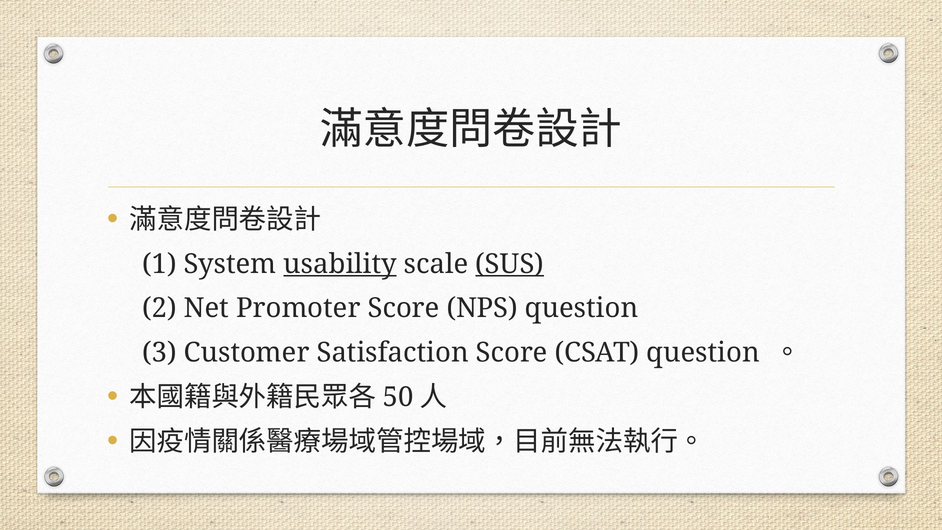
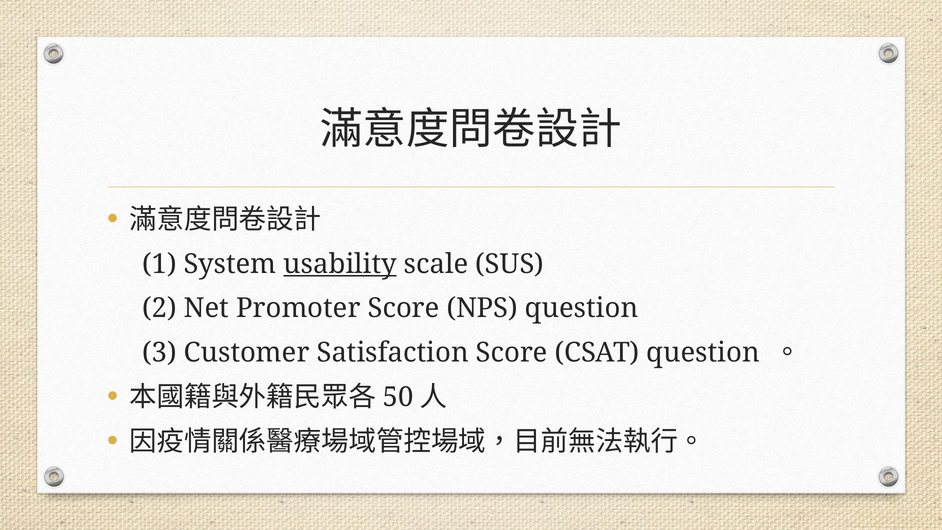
SUS underline: present -> none (510, 264)
